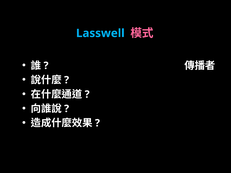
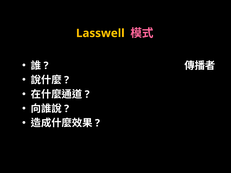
Lasswell colour: light blue -> yellow (100, 33)
